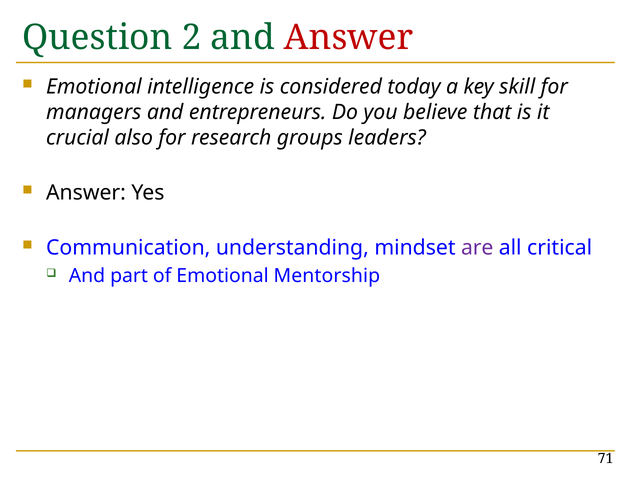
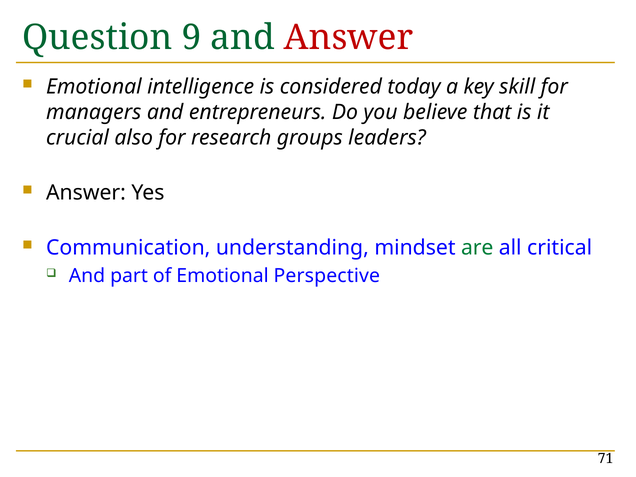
2: 2 -> 9 (191, 37)
are colour: purple -> green (477, 248)
Mentorship: Mentorship -> Perspective (327, 276)
